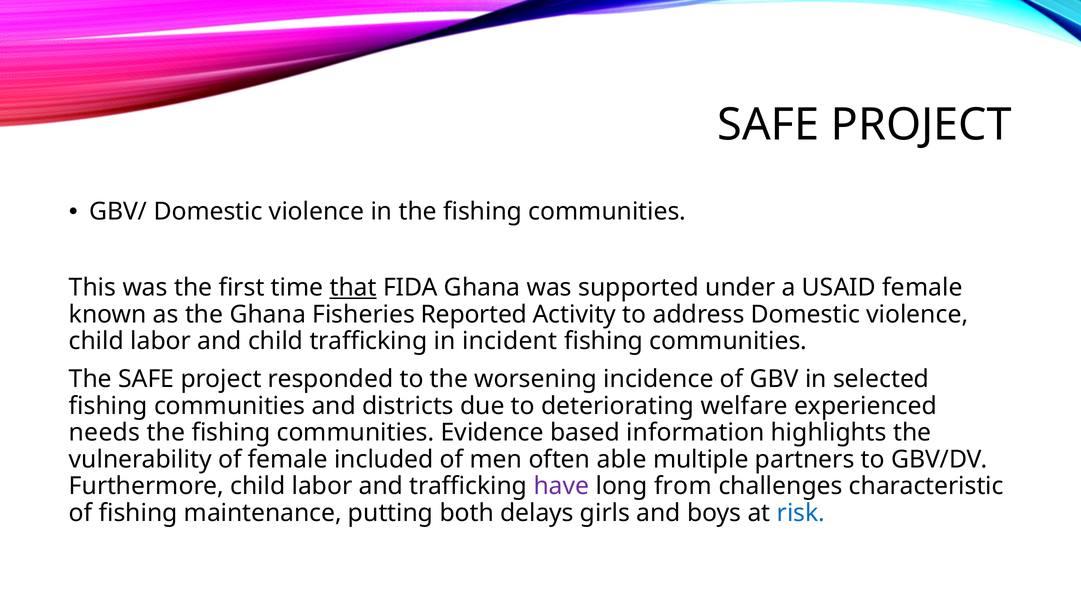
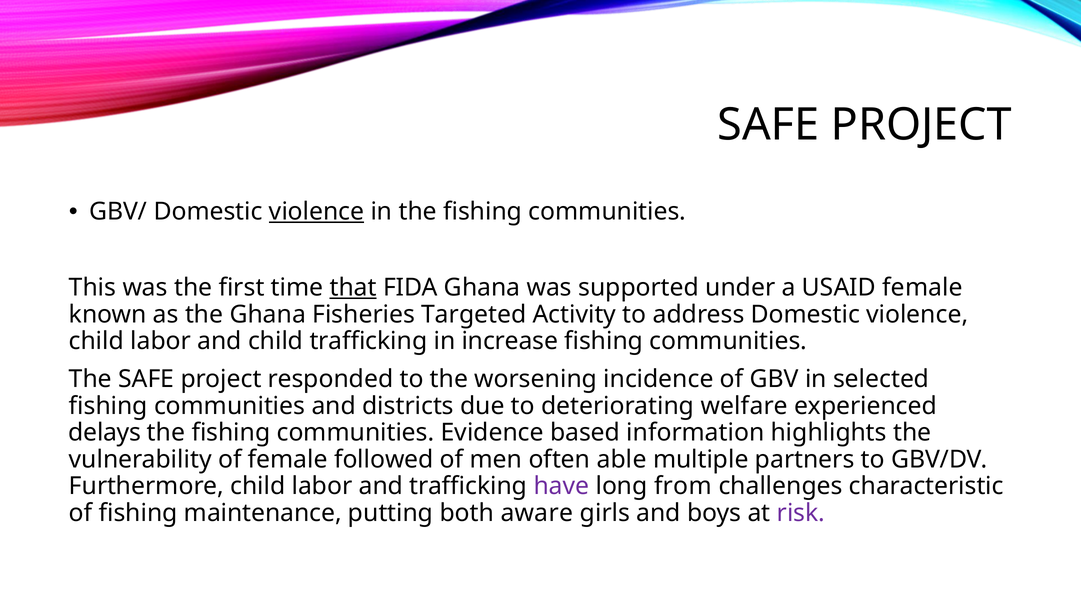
violence underline: none -> present (317, 212)
Reported: Reported -> Targeted (474, 315)
incident: incident -> increase (510, 341)
needs: needs -> delays (105, 433)
included: included -> followed (384, 460)
delays: delays -> aware (537, 513)
risk colour: blue -> purple (801, 513)
